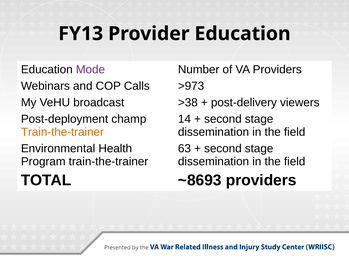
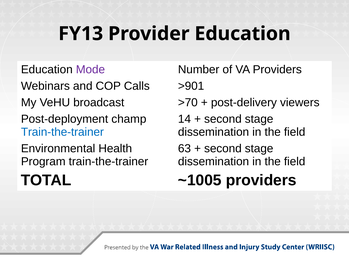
>973: >973 -> >901 (191, 86)
>38: >38 -> >70 (188, 102)
Train-the-trainer colour: orange -> blue (62, 132)
~8693: ~8693 -> ~1005 (200, 180)
